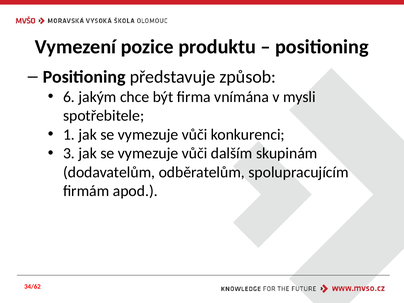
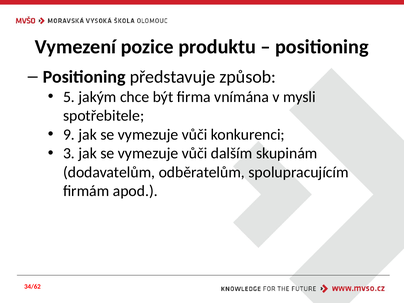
6: 6 -> 5 (69, 97)
1: 1 -> 9 (69, 135)
